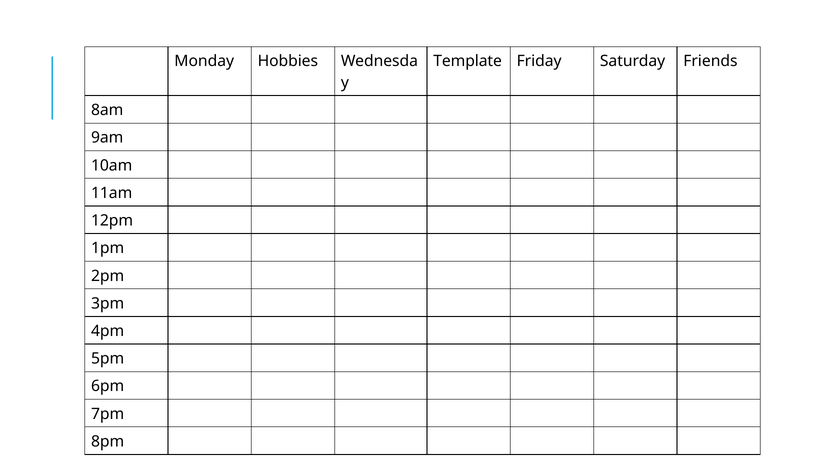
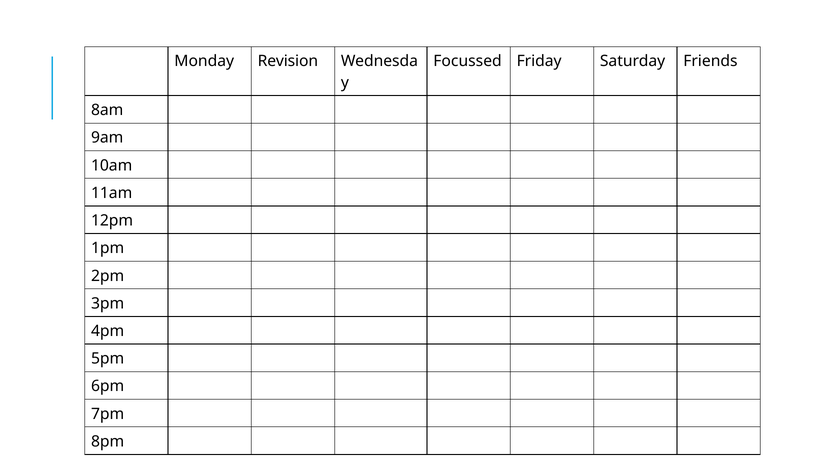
Hobbies: Hobbies -> Revision (288, 61)
Template: Template -> Focussed (468, 61)
